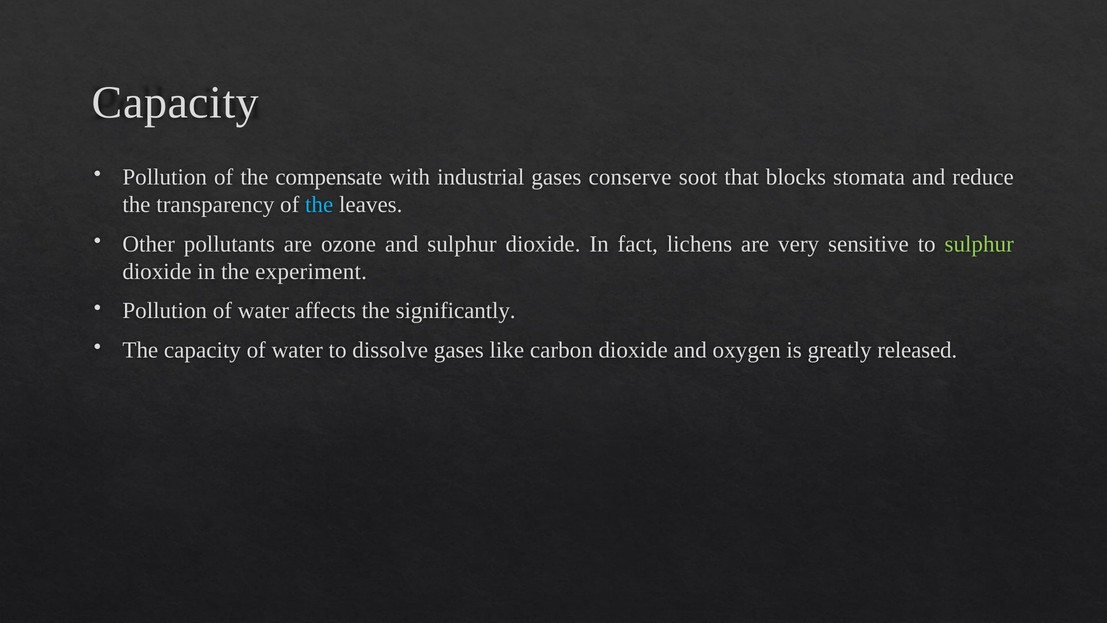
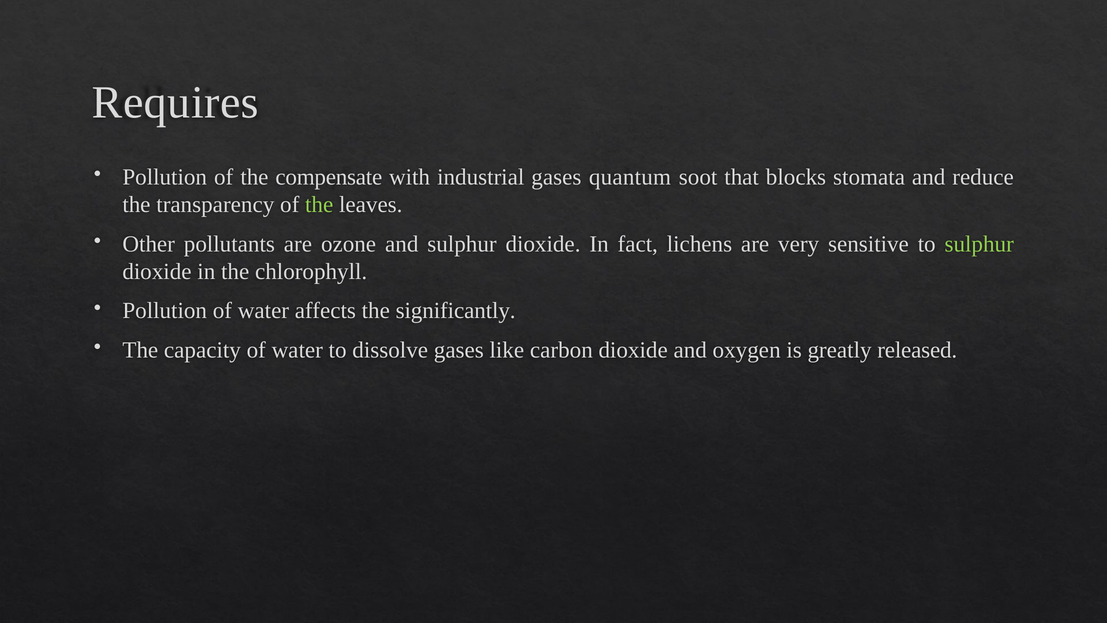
Capacity: Capacity -> Requires (175, 103)
conserve: conserve -> quantum (630, 177)
the colour: light blue -> light green (319, 205)
experiment: experiment -> chlorophyll (311, 271)
